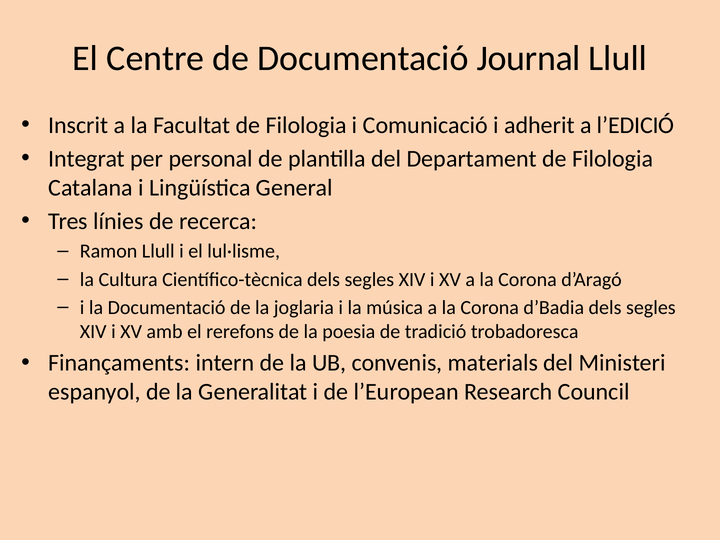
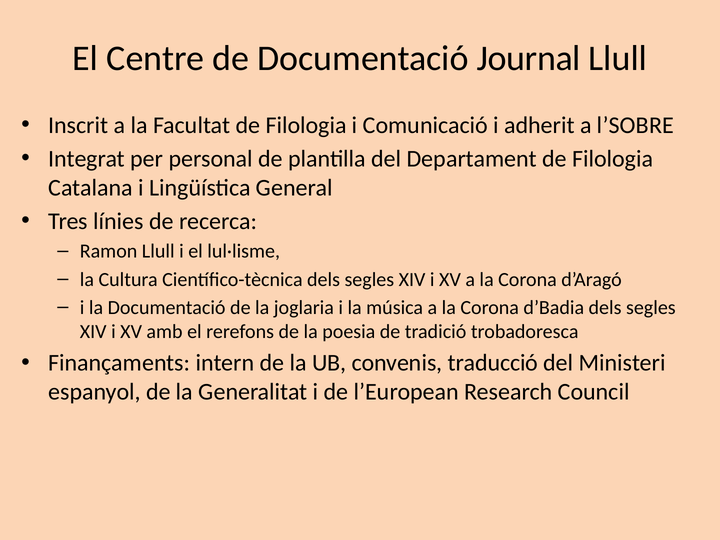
l’EDICIÓ: l’EDICIÓ -> l’SOBRE (635, 125)
materials: materials -> traducció (493, 363)
